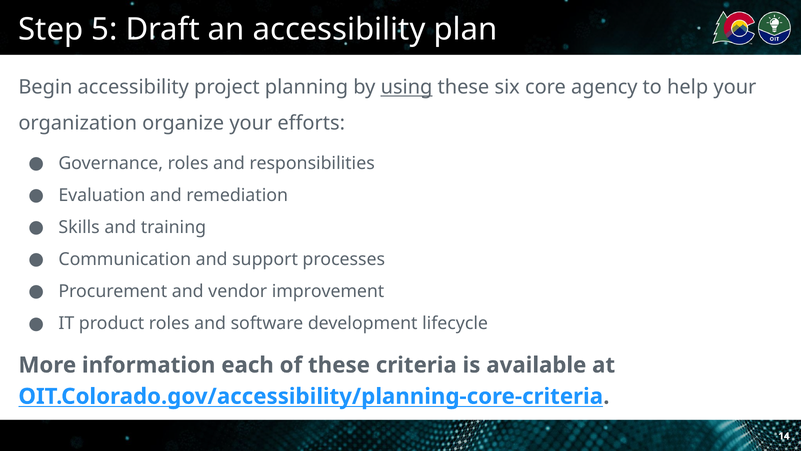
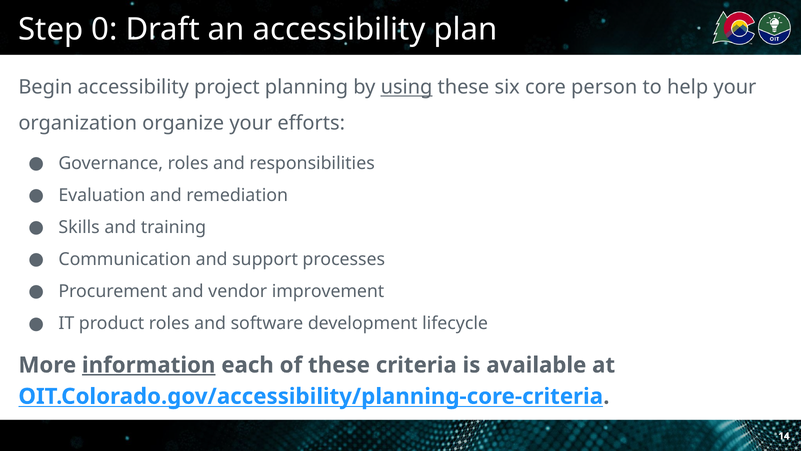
5: 5 -> 0 (104, 30)
agency: agency -> person (604, 87)
information underline: none -> present (149, 365)
